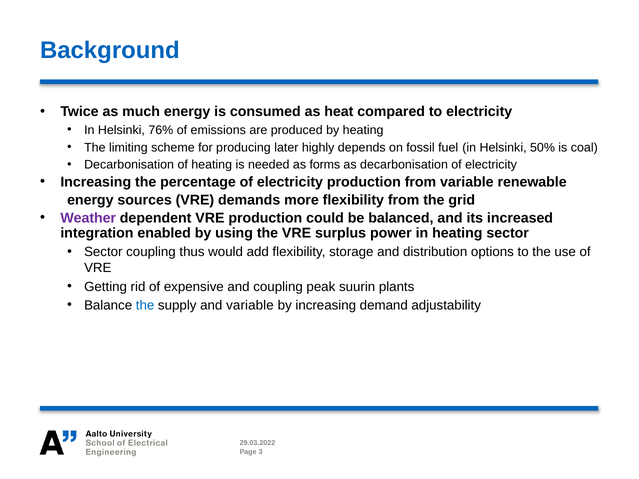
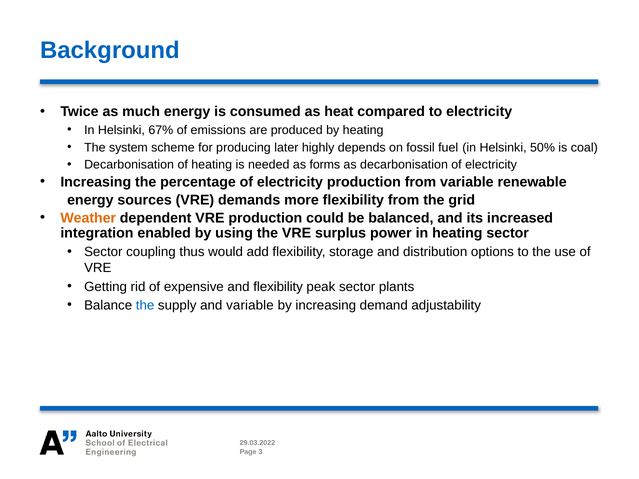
76%: 76% -> 67% (161, 130)
limiting: limiting -> system (128, 148)
Weather colour: purple -> orange (88, 218)
and coupling: coupling -> flexibility (278, 287)
peak suurin: suurin -> sector (357, 287)
